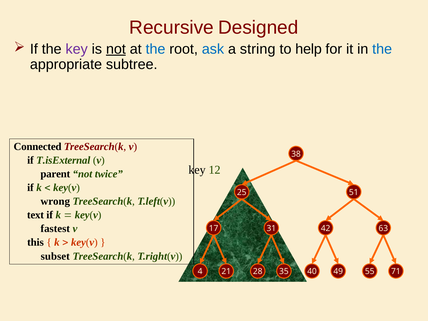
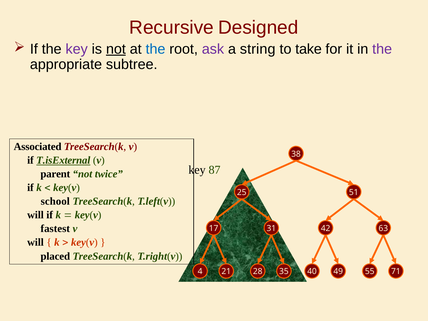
ask colour: blue -> purple (213, 49)
help: help -> take (309, 49)
the colour: blue -> purple (382, 49)
Connected: Connected -> Associated (38, 147)
T.isExternal underline: none -> present (63, 160)
12: 12 -> 87 (215, 170)
wrong: wrong -> school (55, 201)
text: text -> will (35, 215)
this: this -> will (35, 242)
subset: subset -> placed (55, 256)
